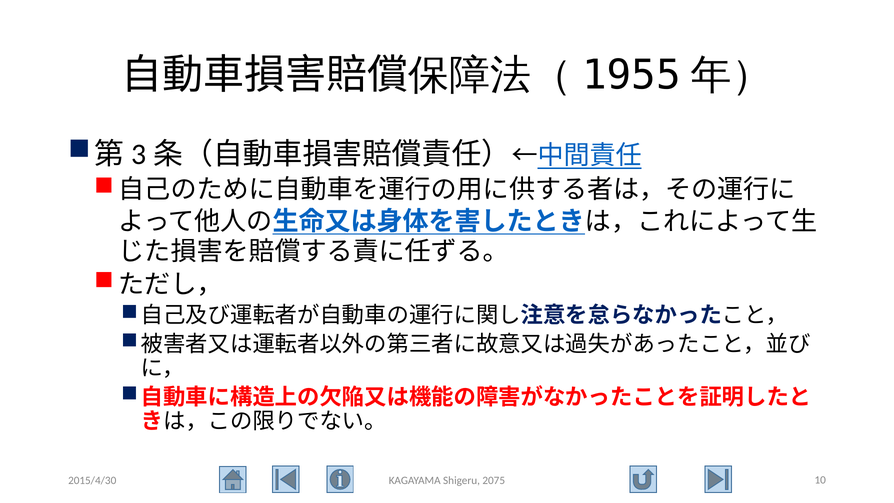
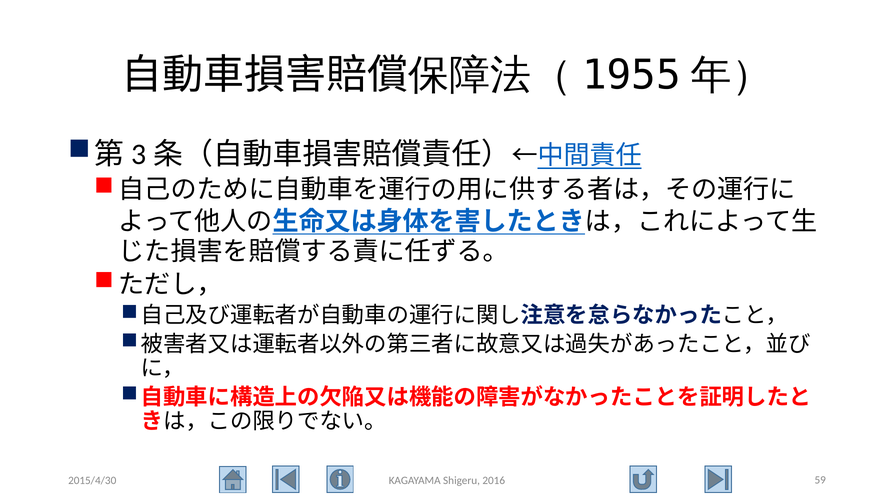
2075: 2075 -> 2016 (494, 480)
10: 10 -> 59 (820, 480)
